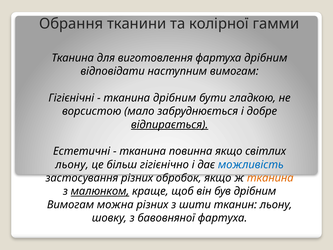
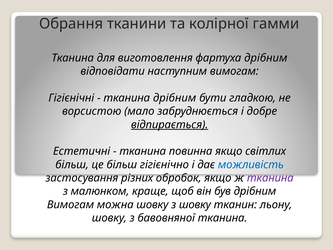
льону: льону -> більш (72, 164)
тканина colour: orange -> purple (270, 178)
малюнком underline: present -> none (100, 191)
можна різних: різних -> шовку (152, 204)
з шити: шити -> шовку (195, 204)
бавовняної фартуха: фартуха -> тканина (223, 218)
